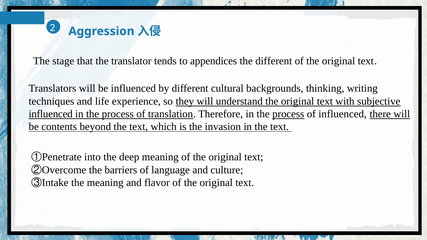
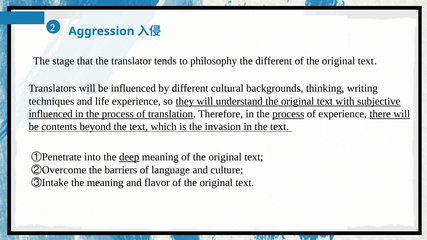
appendices: appendices -> philosophy (214, 61)
of influenced: influenced -> experience (343, 114)
deep underline: none -> present (129, 157)
